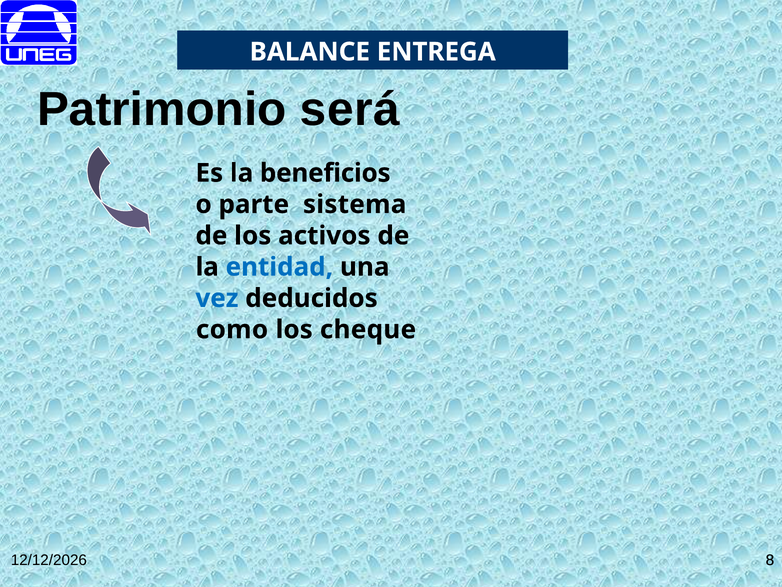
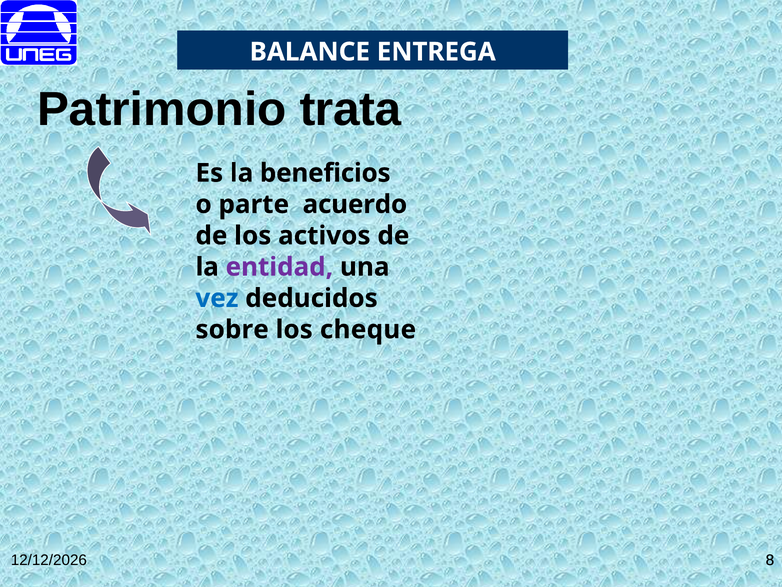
será: será -> trata (350, 109)
sistema: sistema -> acuerdo (355, 204)
entidad colour: blue -> purple (279, 267)
como: como -> sobre (232, 329)
